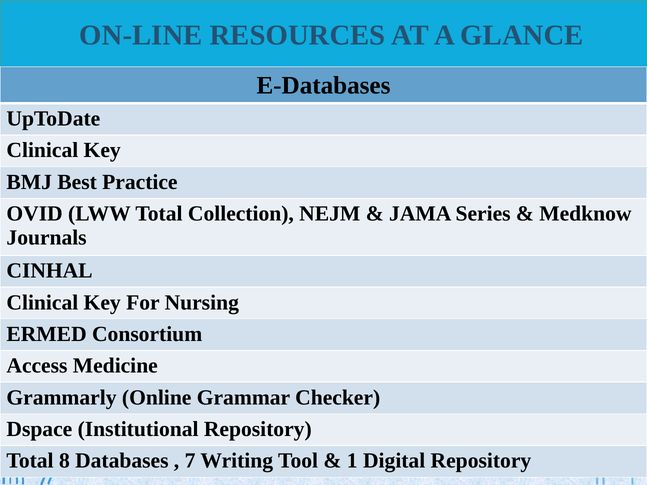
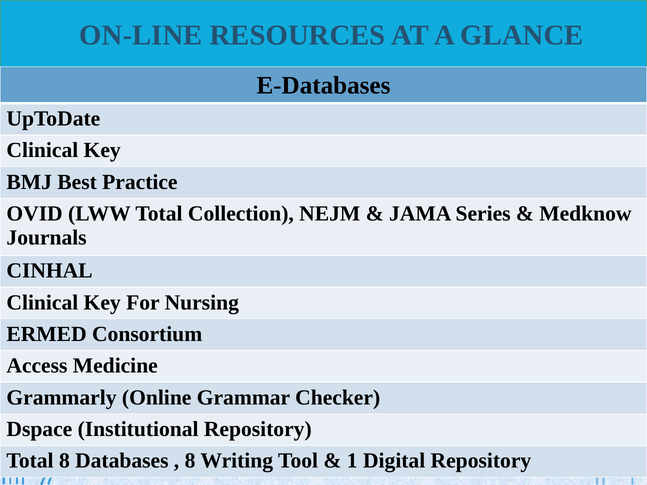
7: 7 -> 8 (190, 461)
